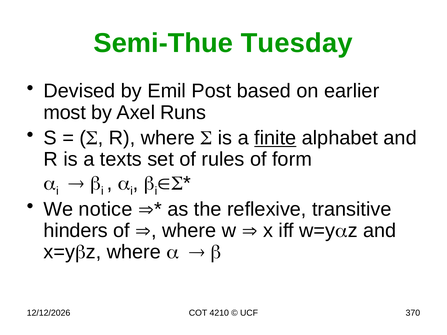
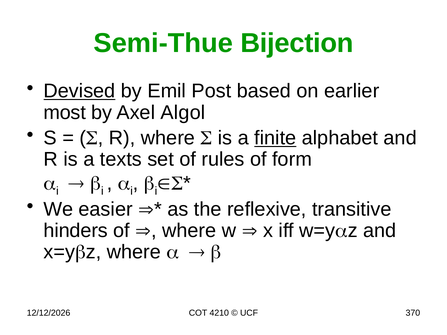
Tuesday: Tuesday -> Bijection (297, 43)
Devised underline: none -> present (79, 91)
Runs: Runs -> Algol (183, 113)
notice: notice -> easier (106, 209)
